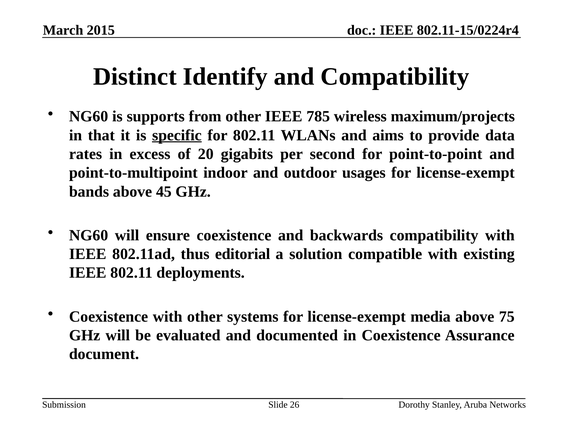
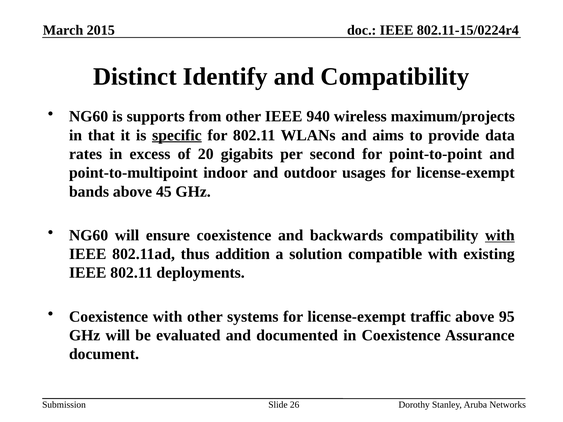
785: 785 -> 940 (318, 117)
with underline: none -> present (500, 235)
editorial: editorial -> addition (243, 254)
media: media -> traffic (431, 317)
75: 75 -> 95 (507, 317)
